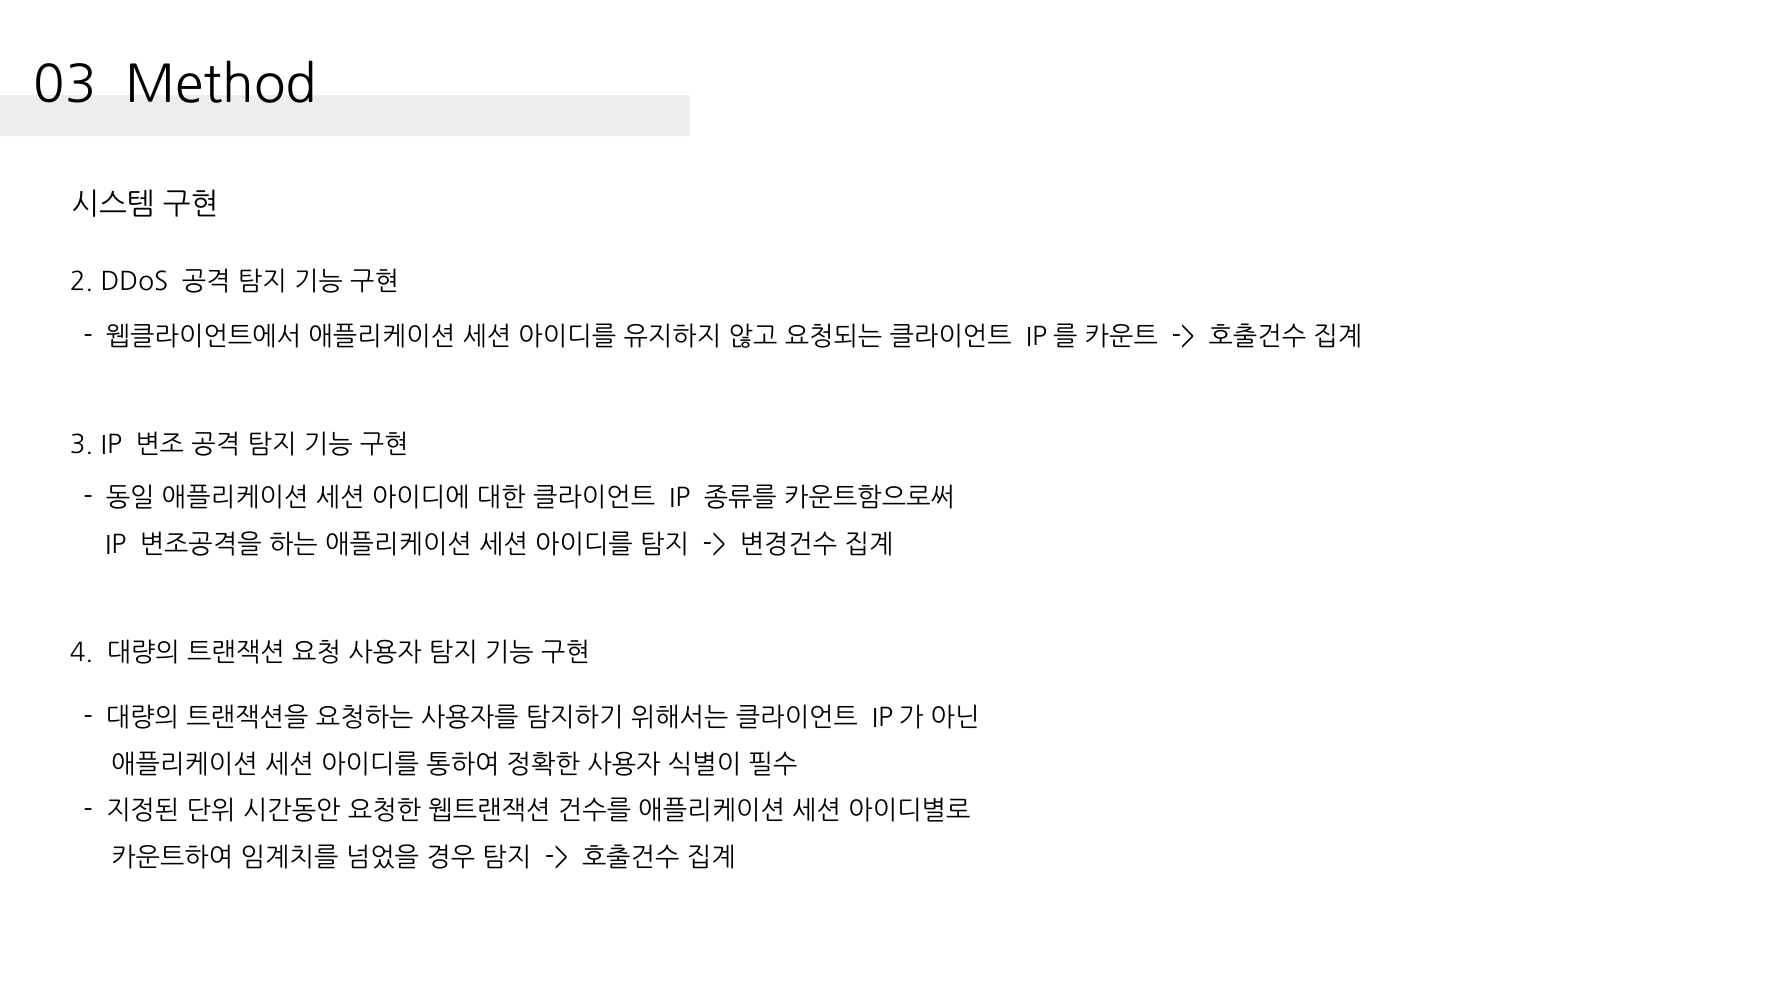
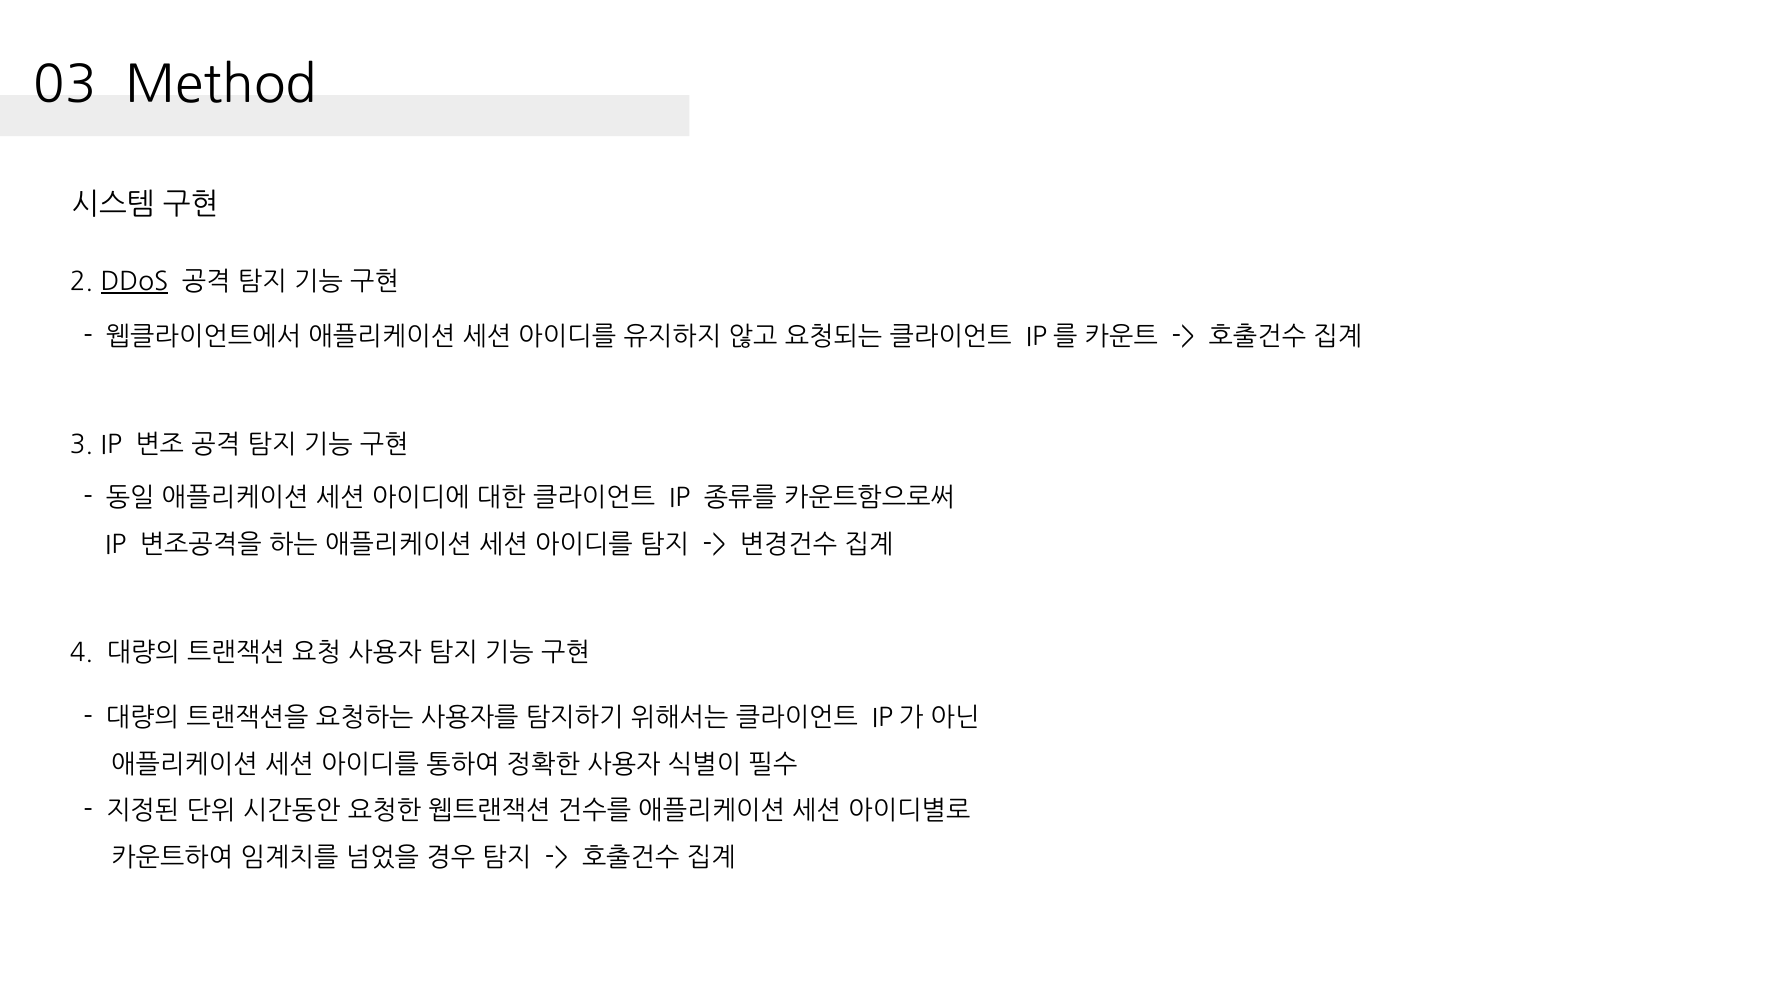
DDoS underline: none -> present (134, 282)
